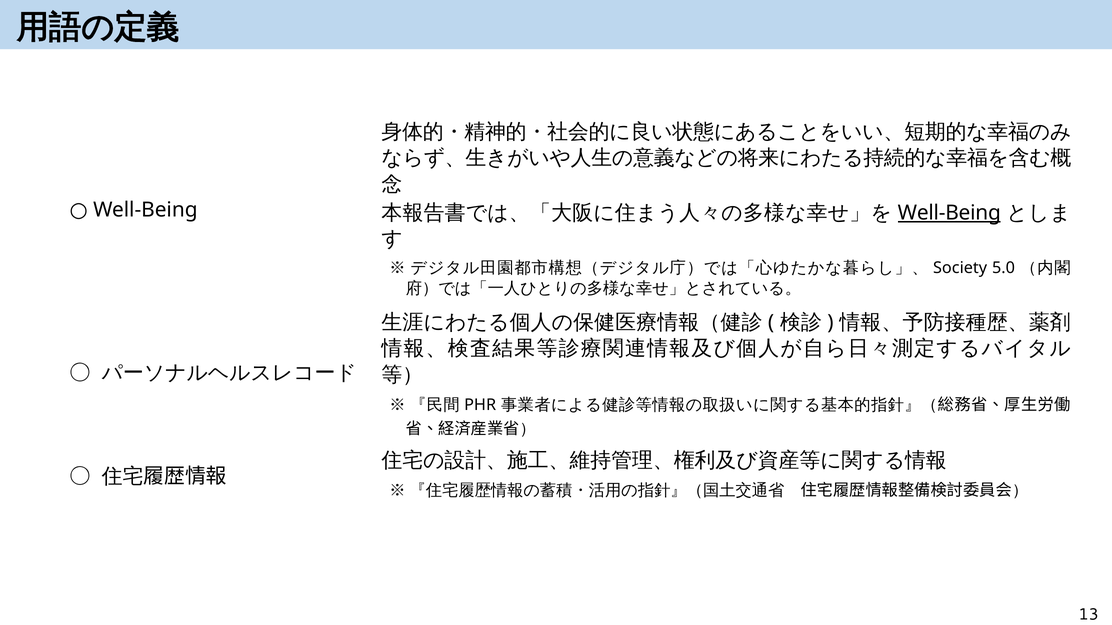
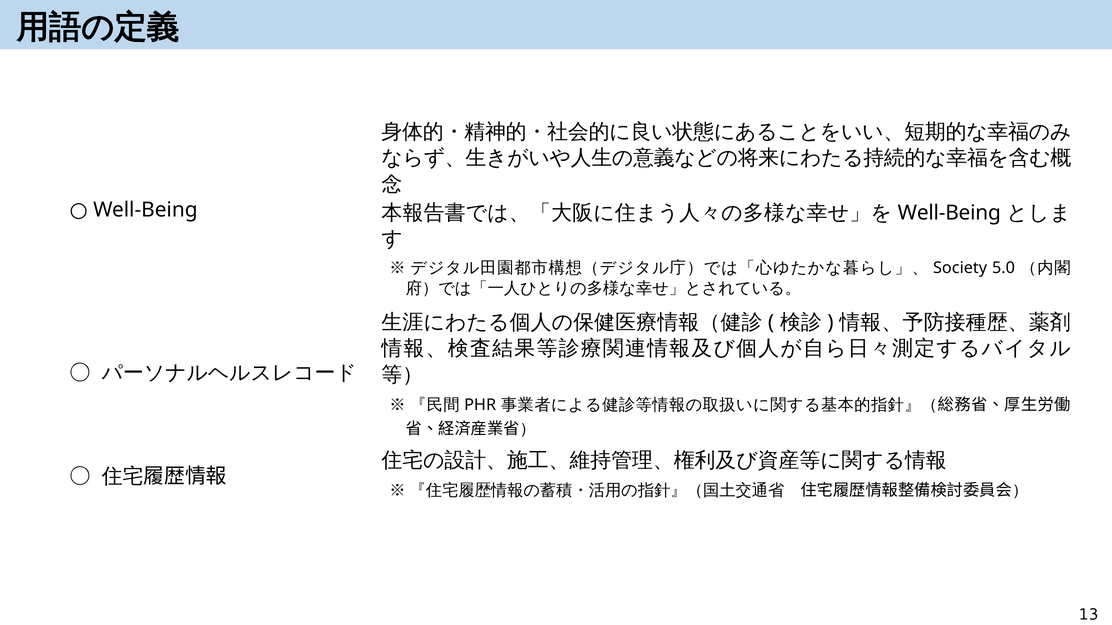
Well-Being underline: present -> none (949, 213)
